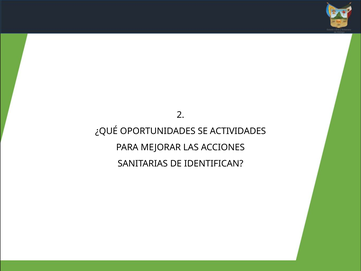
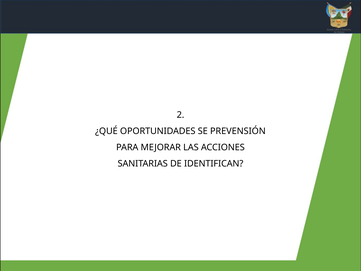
ACTIVIDADES: ACTIVIDADES -> PREVENSIÓN (238, 131)
